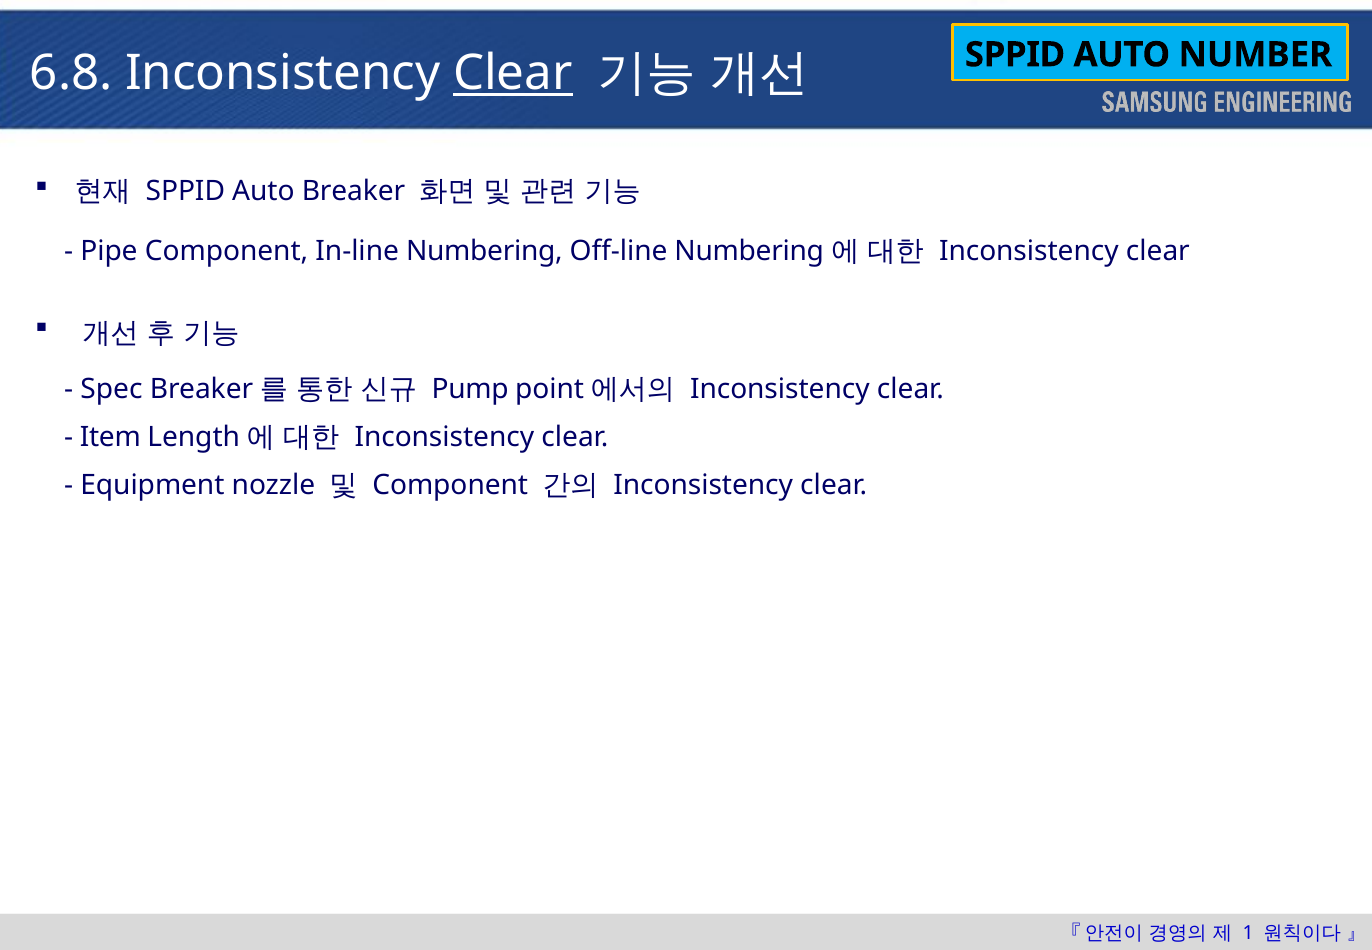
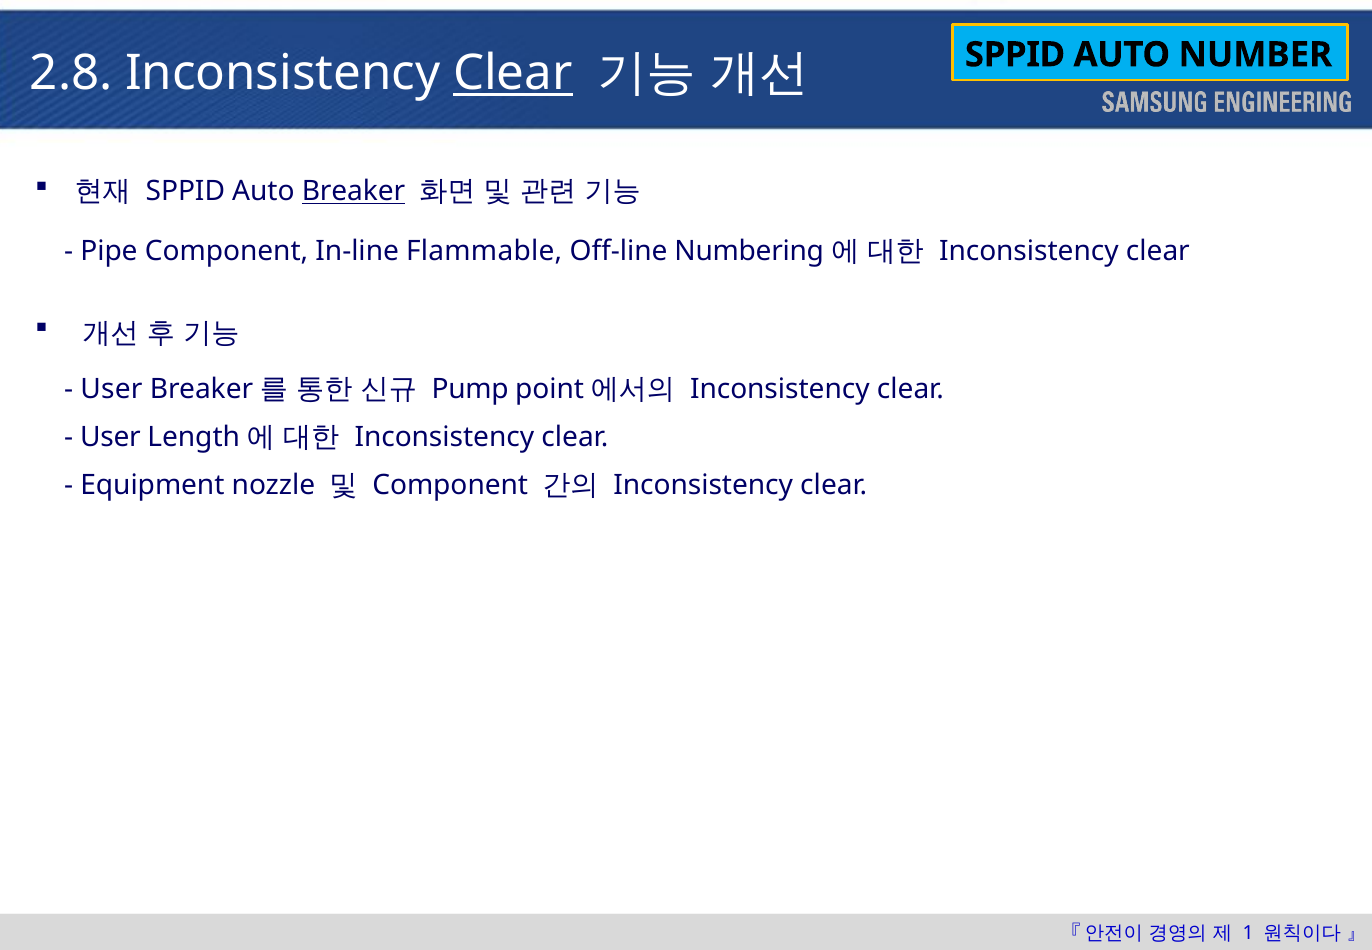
6.8: 6.8 -> 2.8 (71, 74)
Breaker underline: none -> present (353, 192)
In-line Numbering: Numbering -> Flammable (484, 251)
Spec: Spec -> User (111, 389)
Item: Item -> User (110, 437)
